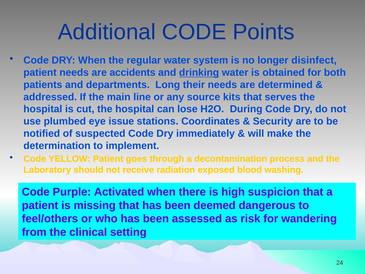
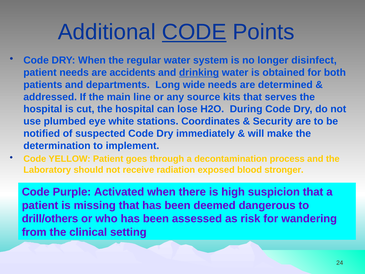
CODE underline: none -> present (194, 32)
their: their -> wide (194, 85)
issue: issue -> white (121, 121)
washing: washing -> stronger (284, 170)
feel/others: feel/others -> drill/others (50, 219)
